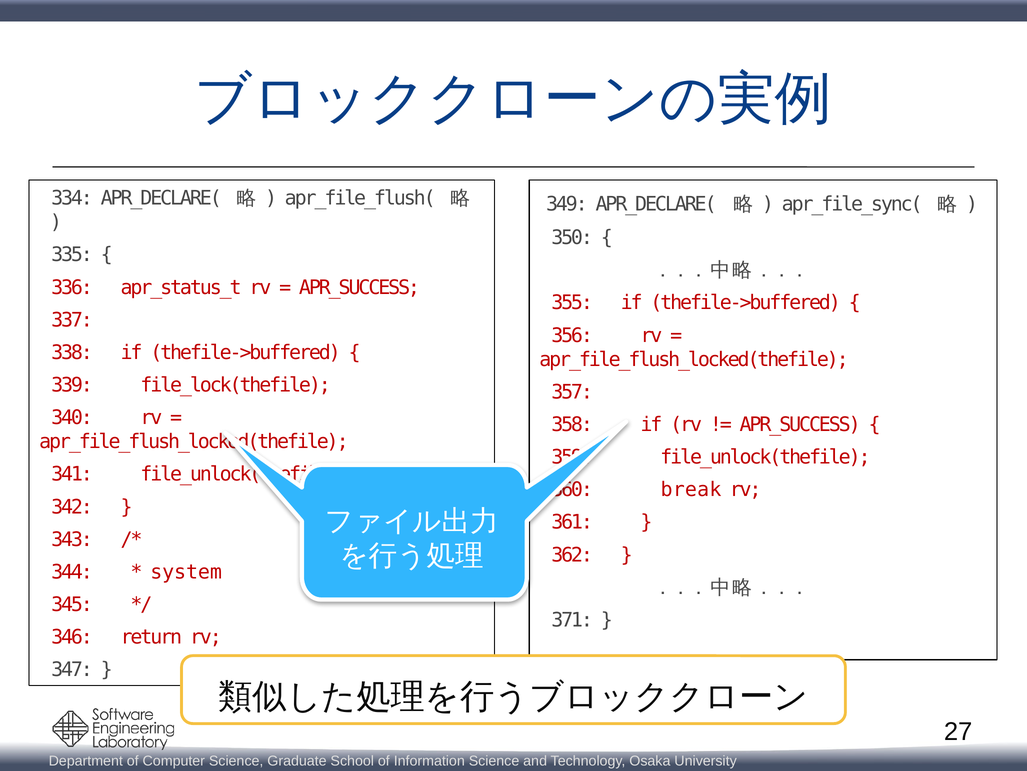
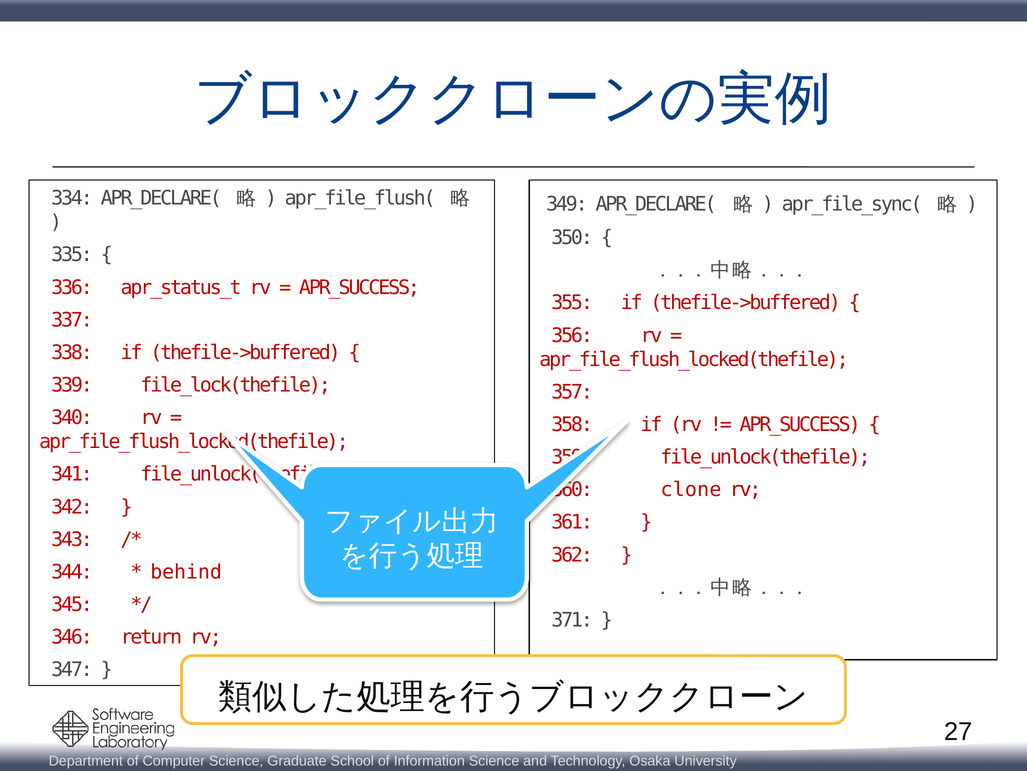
break: break -> clone (691, 489)
system: system -> behind (186, 572)
